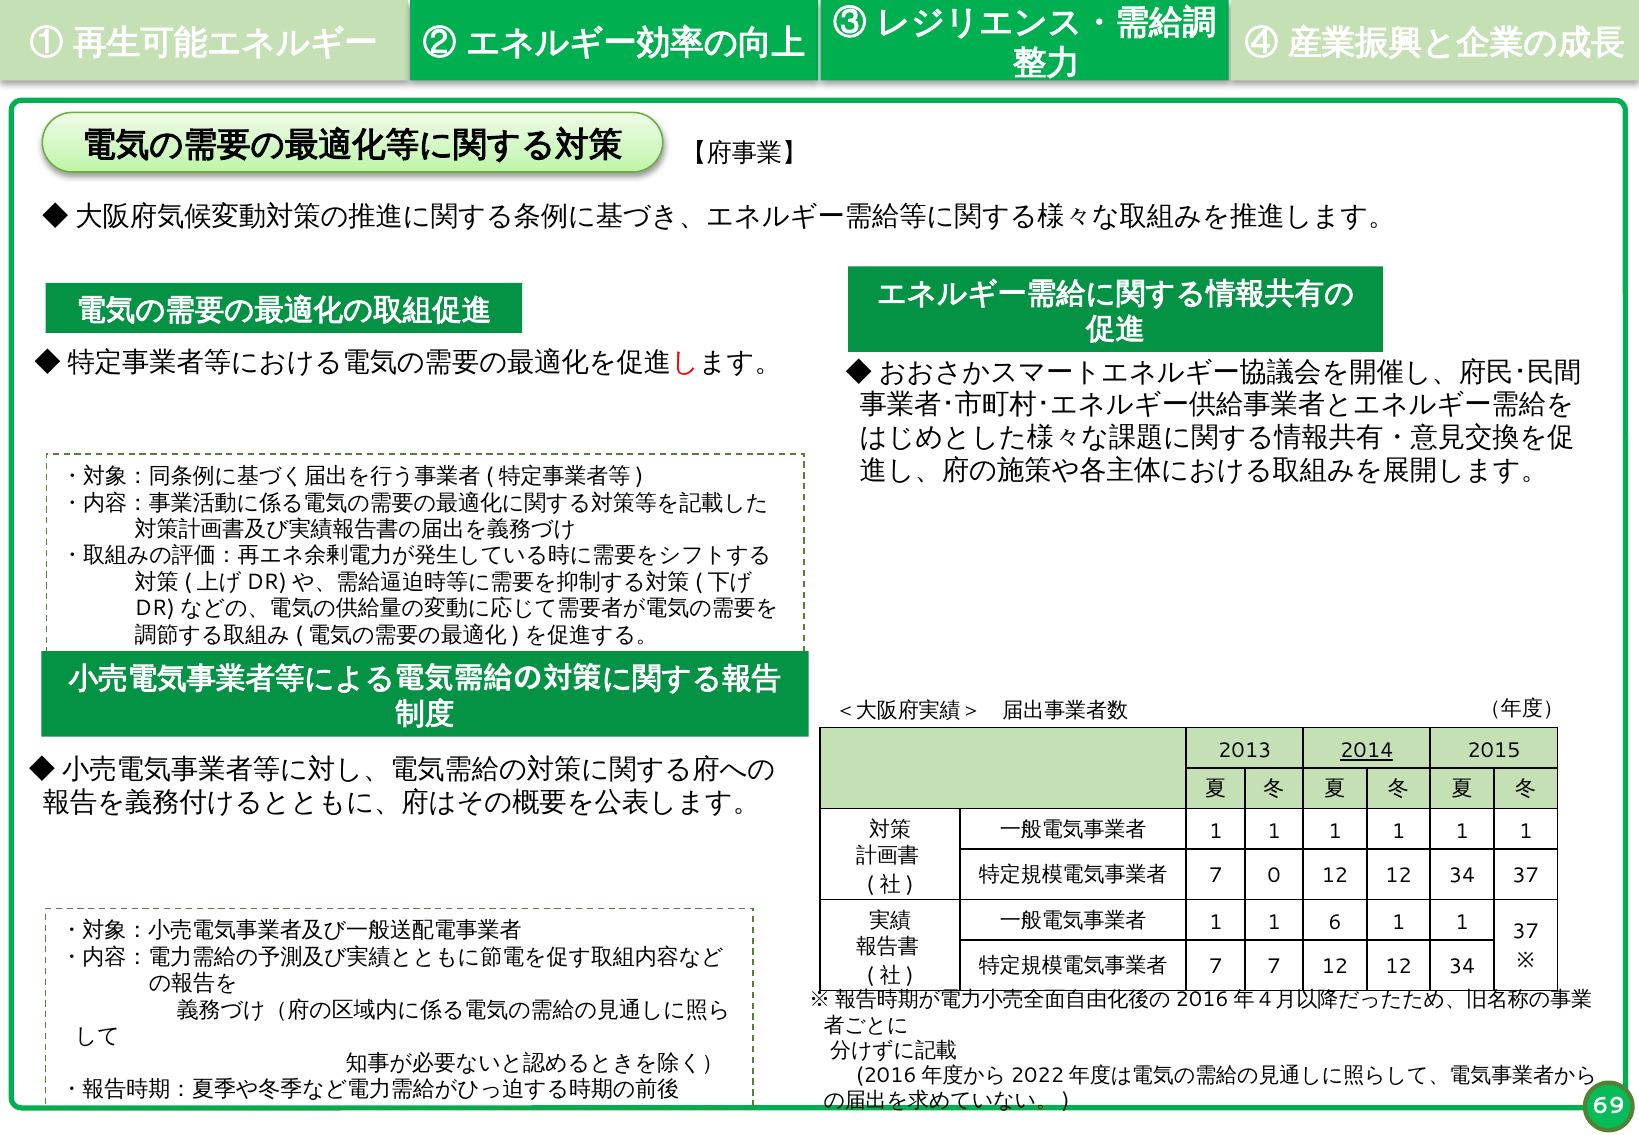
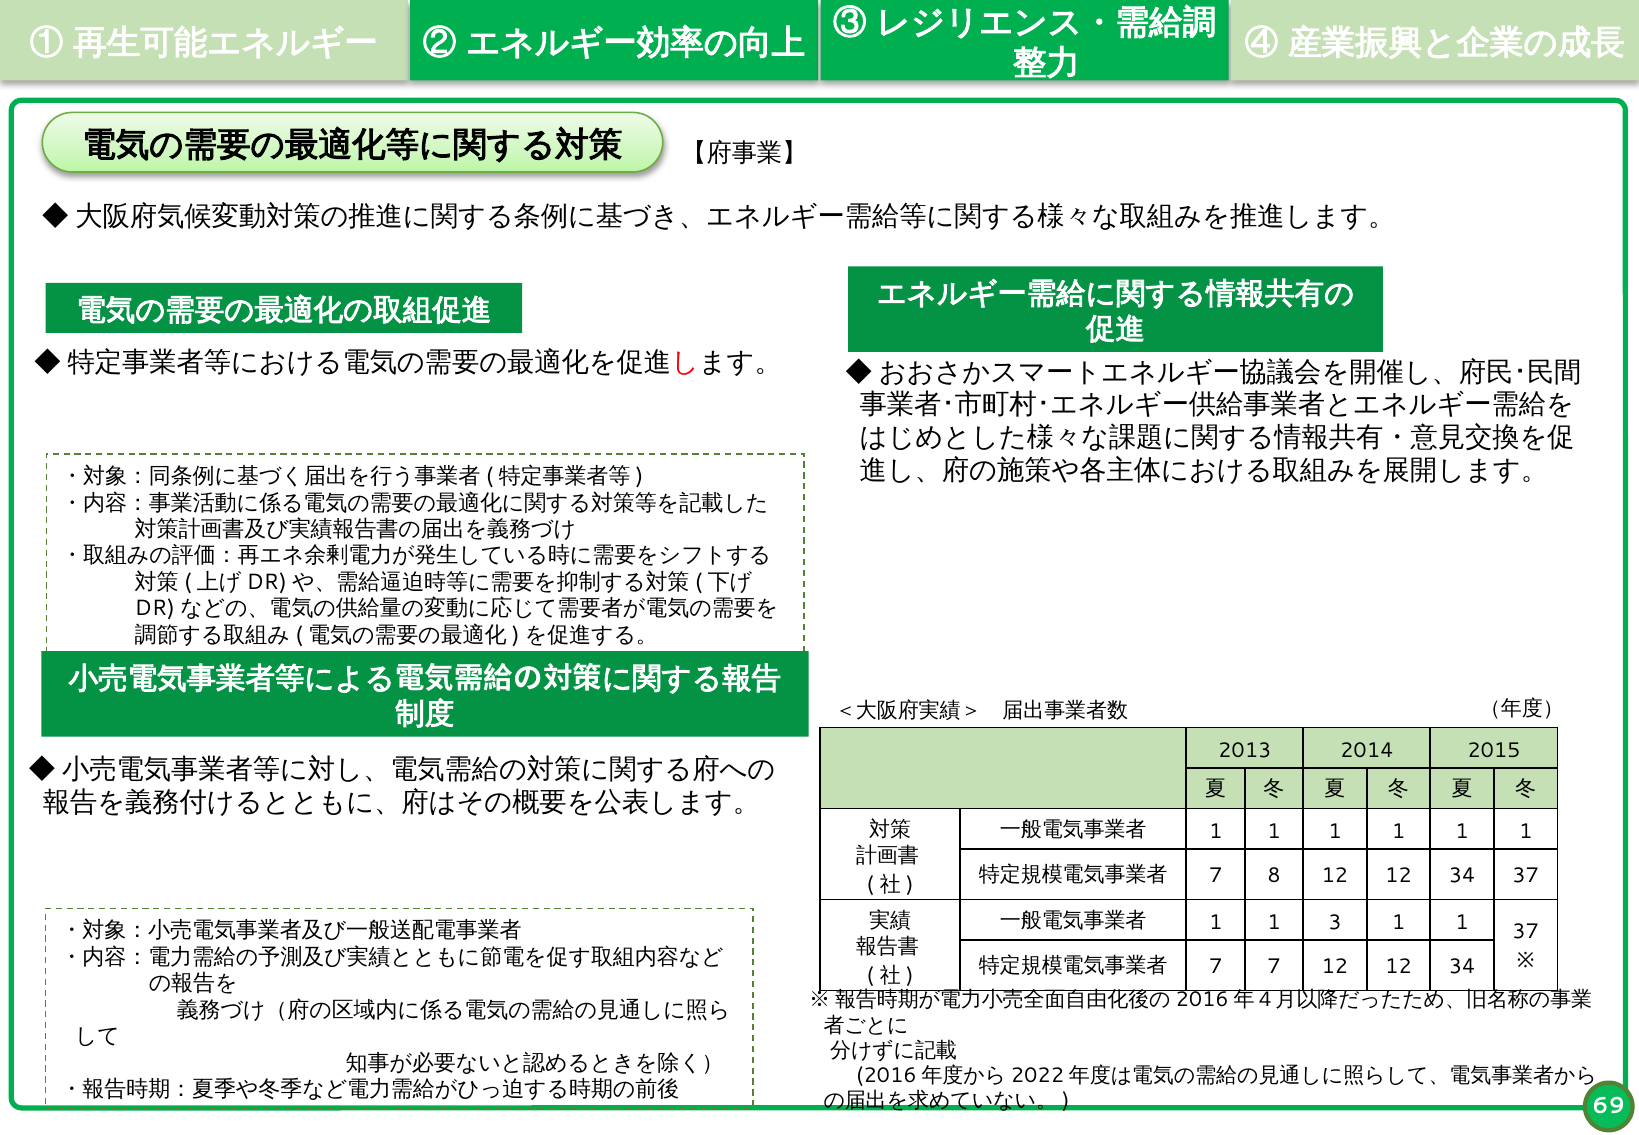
2014 underline: present -> none (1367, 751)
0: 0 -> 8 (1274, 875)
6: 6 -> 3 (1335, 923)
